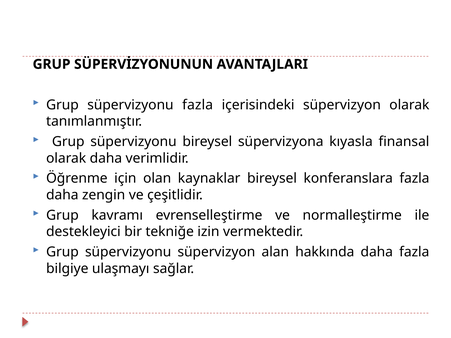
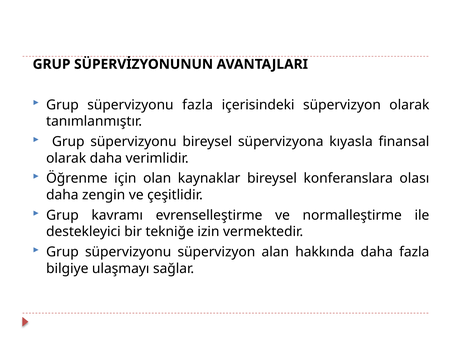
konferanslara fazla: fazla -> olası (414, 179)
